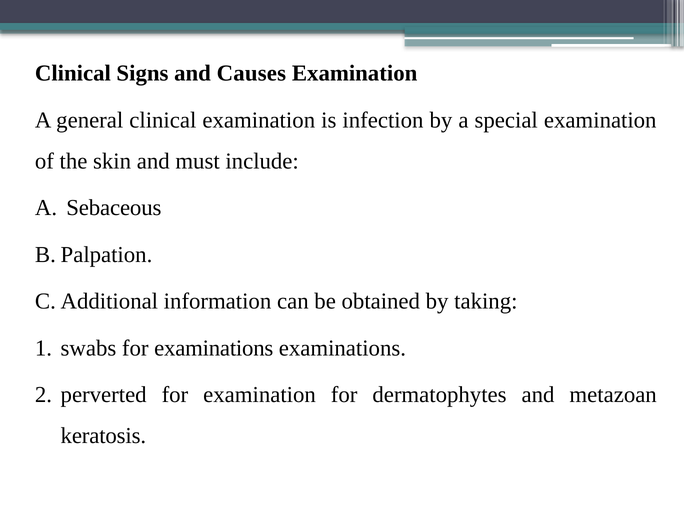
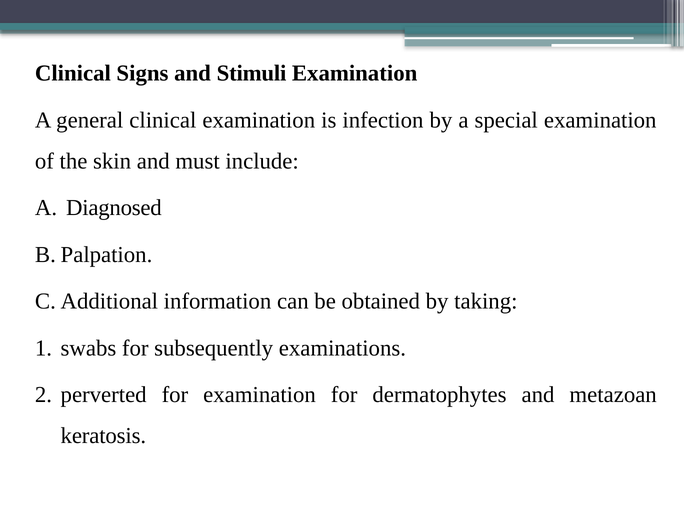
Causes: Causes -> Stimuli (252, 73)
Sebaceous: Sebaceous -> Diagnosed (114, 208)
for examinations: examinations -> subsequently (214, 348)
